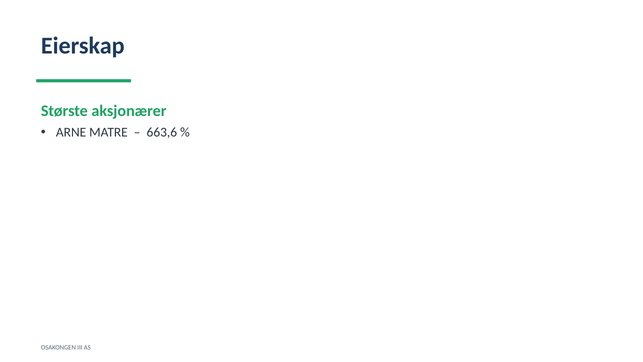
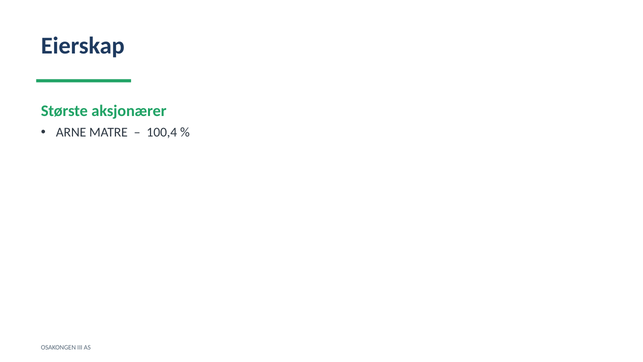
663,6: 663,6 -> 100,4 (162, 132)
